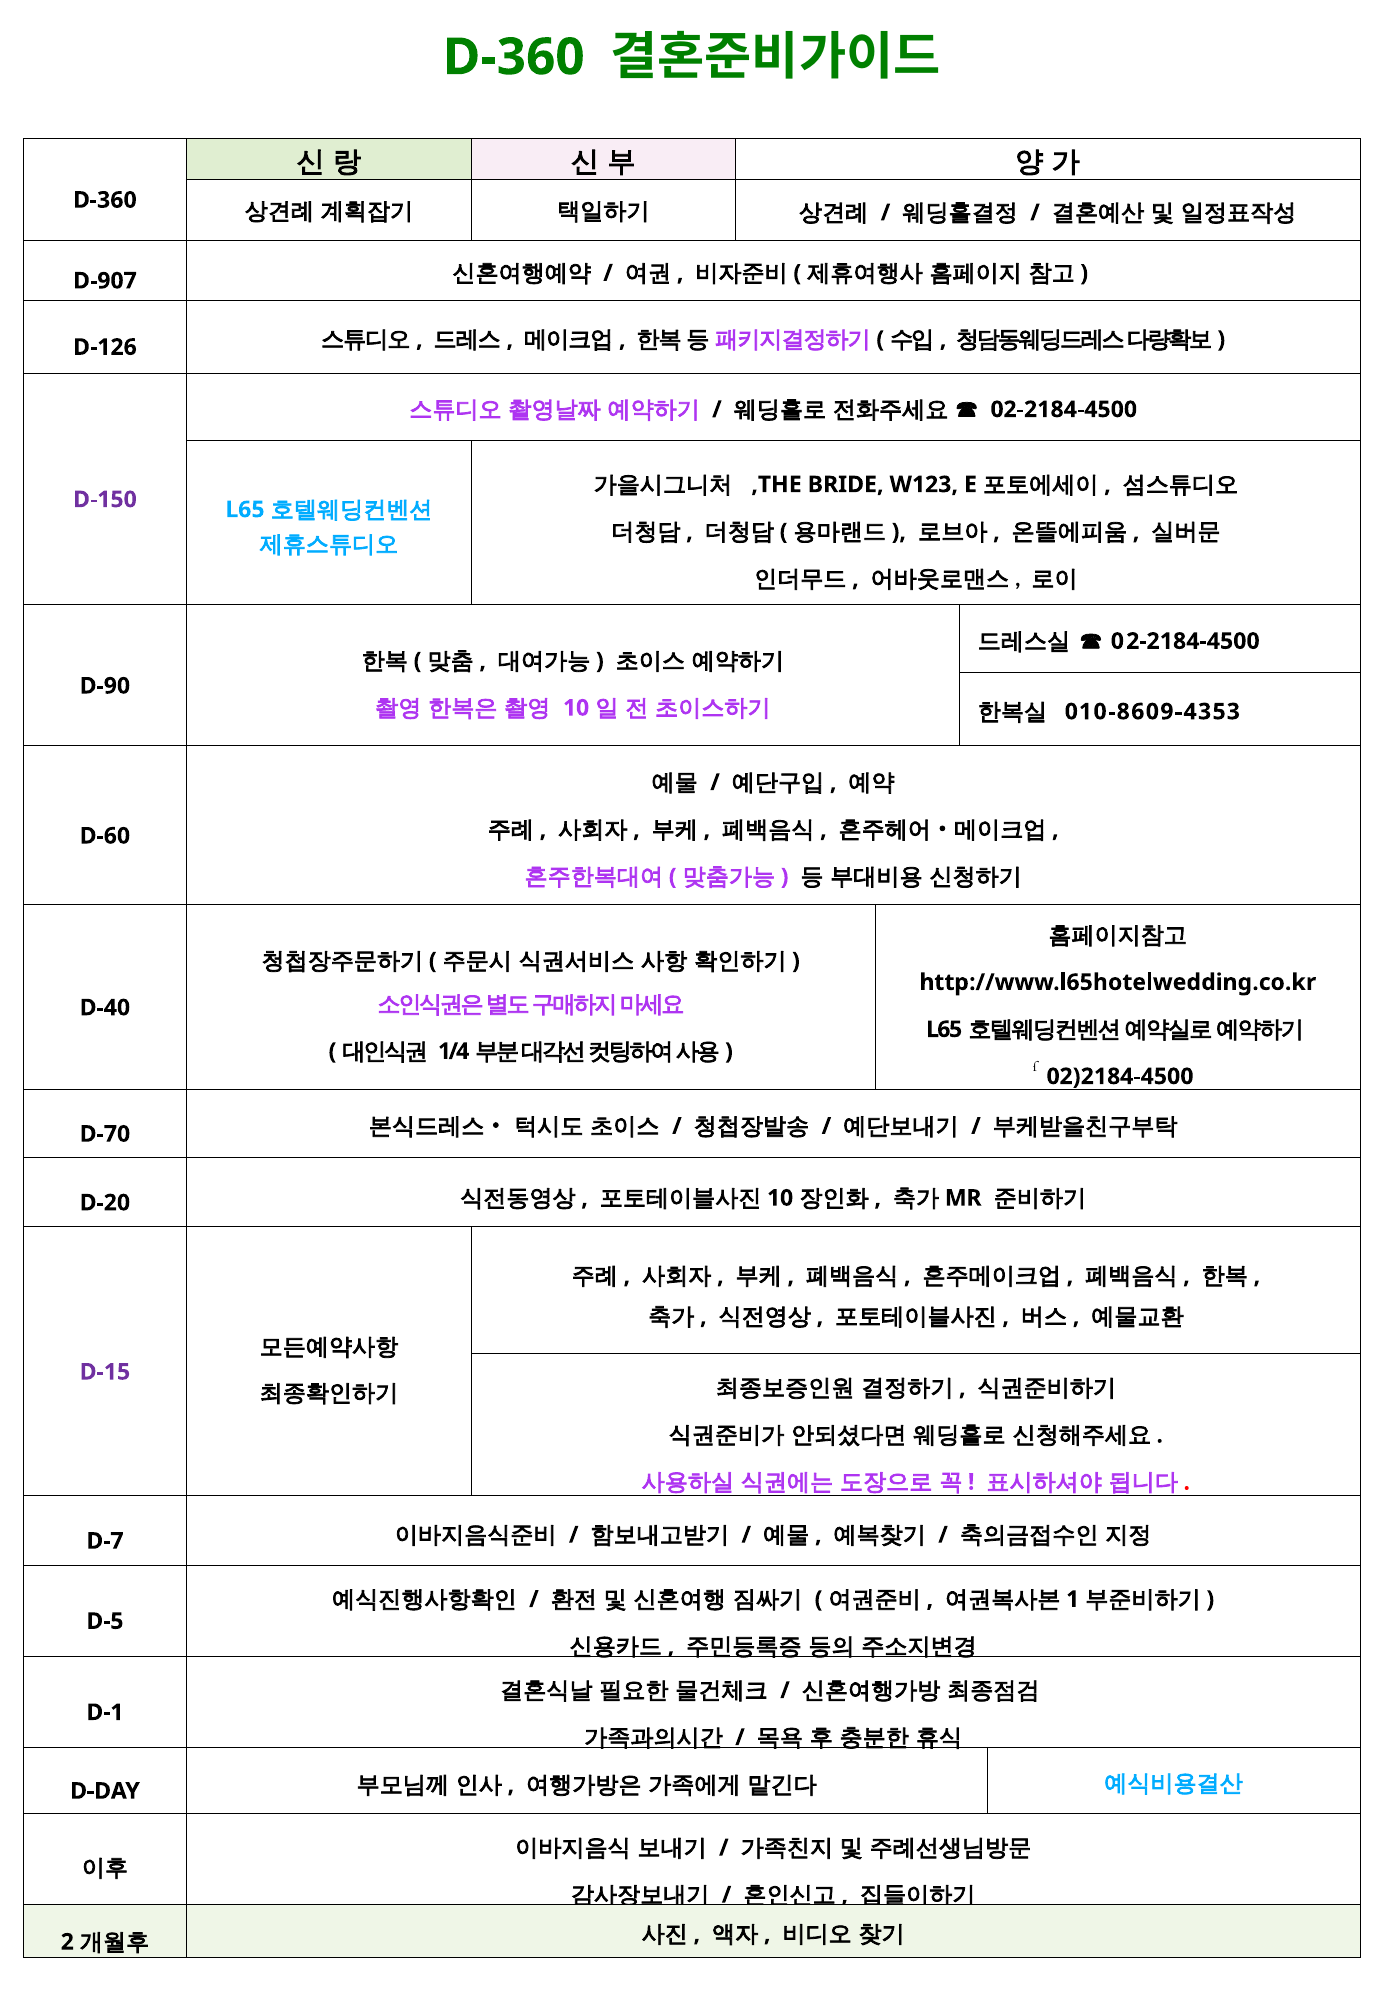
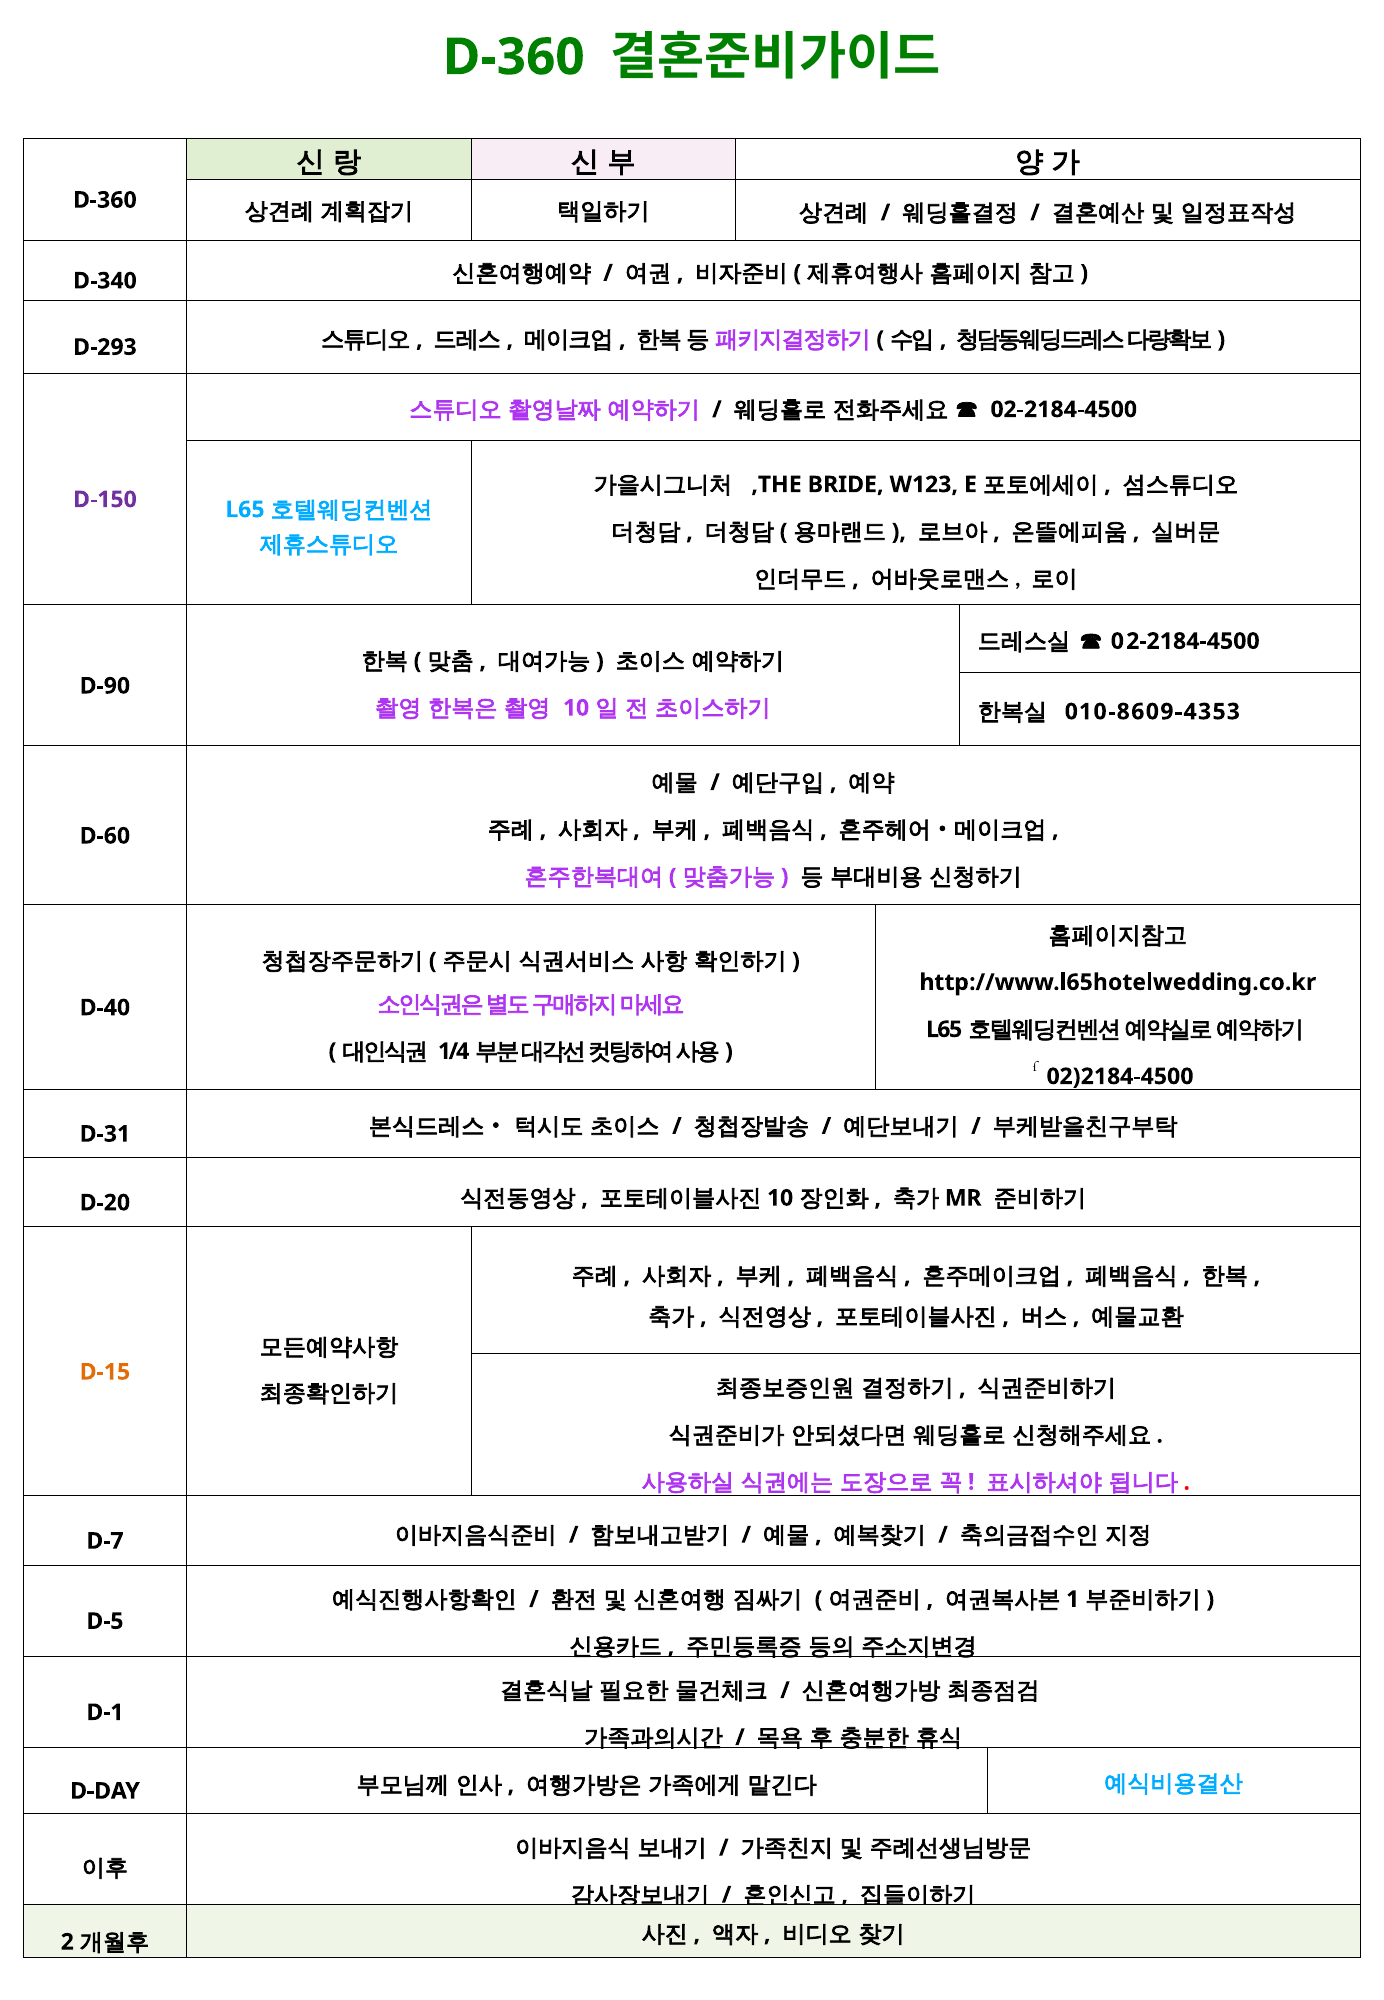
D-907: D-907 -> D-340 (105, 281)
D-126: D-126 -> D-293 (105, 347)
D-70: D-70 -> D-31 (105, 1134)
D-15 colour: purple -> orange (105, 1371)
